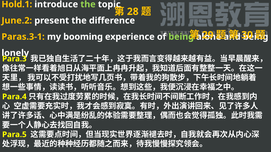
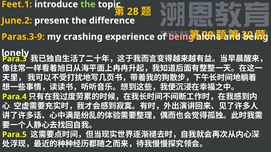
Hold.1: Hold.1 -> Feet.1 (17, 4)
Paras.3-1: Paras.3-1 -> Paras.3-9 (23, 37)
booming: booming -> crashing (83, 37)
being colour: light green -> pink (181, 37)
